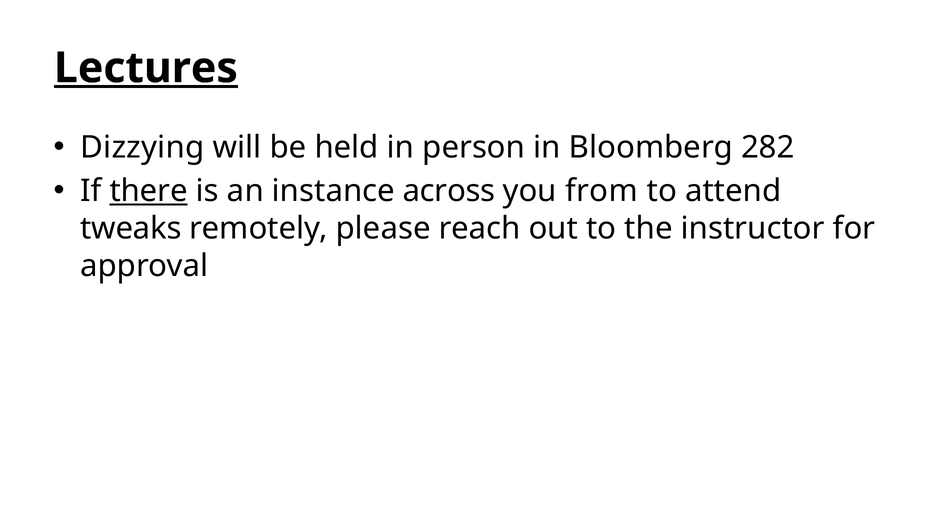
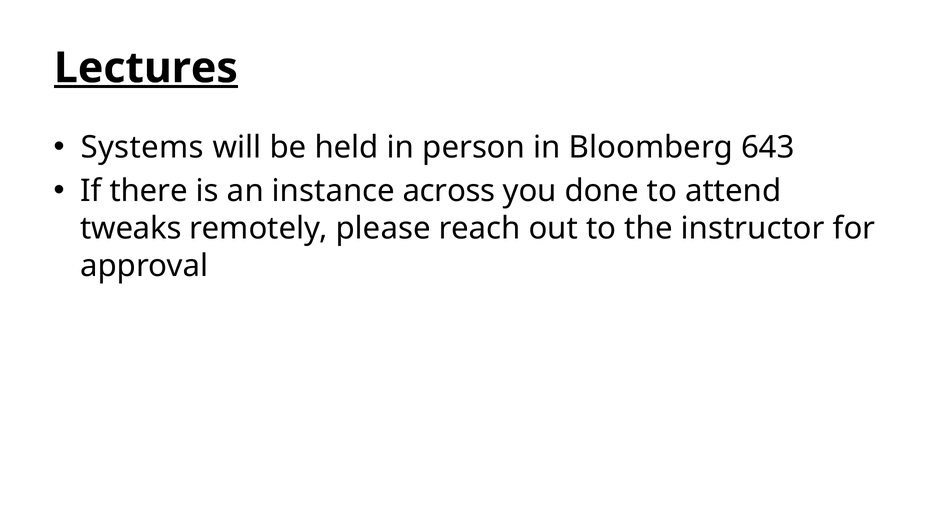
Dizzying: Dizzying -> Systems (142, 147)
282: 282 -> 643 (768, 147)
there underline: present -> none (149, 191)
from: from -> done (602, 191)
